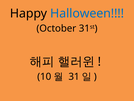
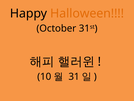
Halloween colour: blue -> orange (87, 13)
